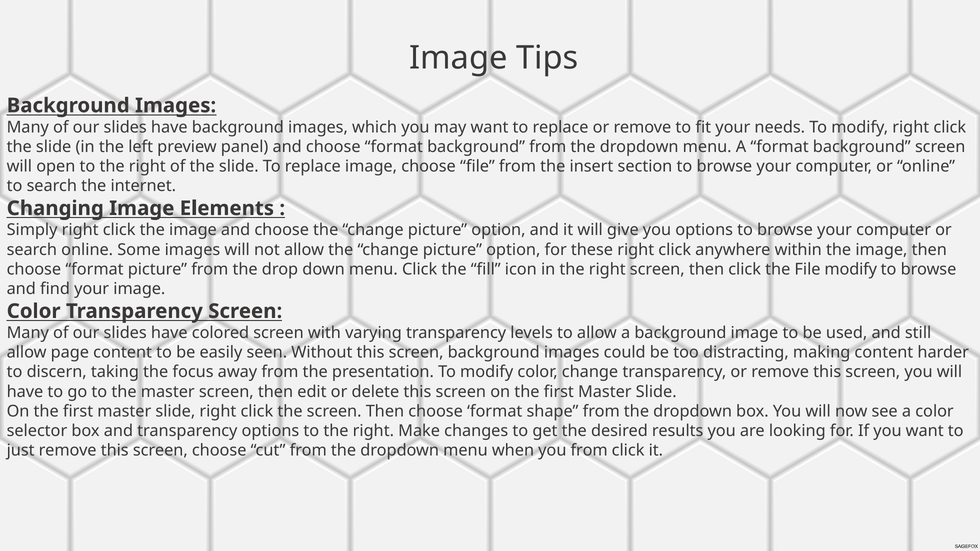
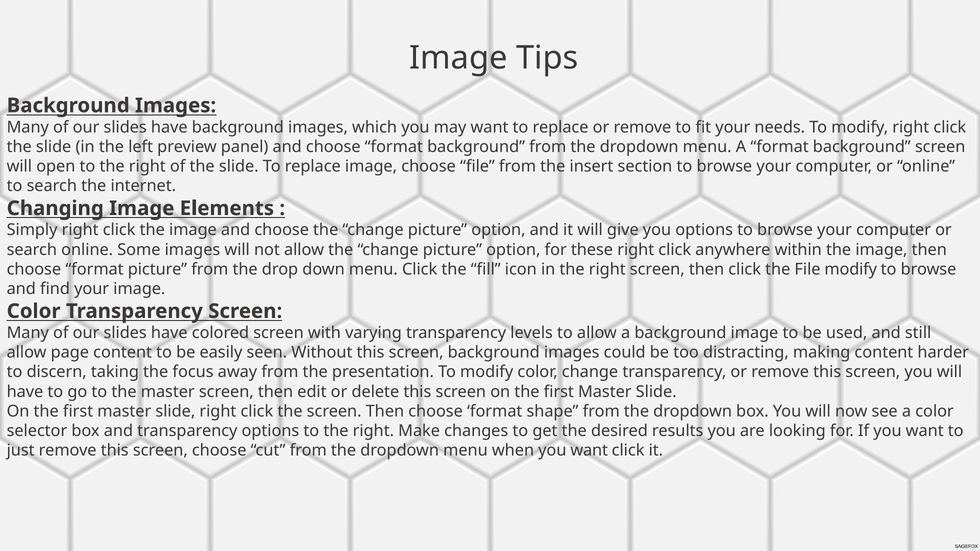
when you from: from -> want (589, 451)
